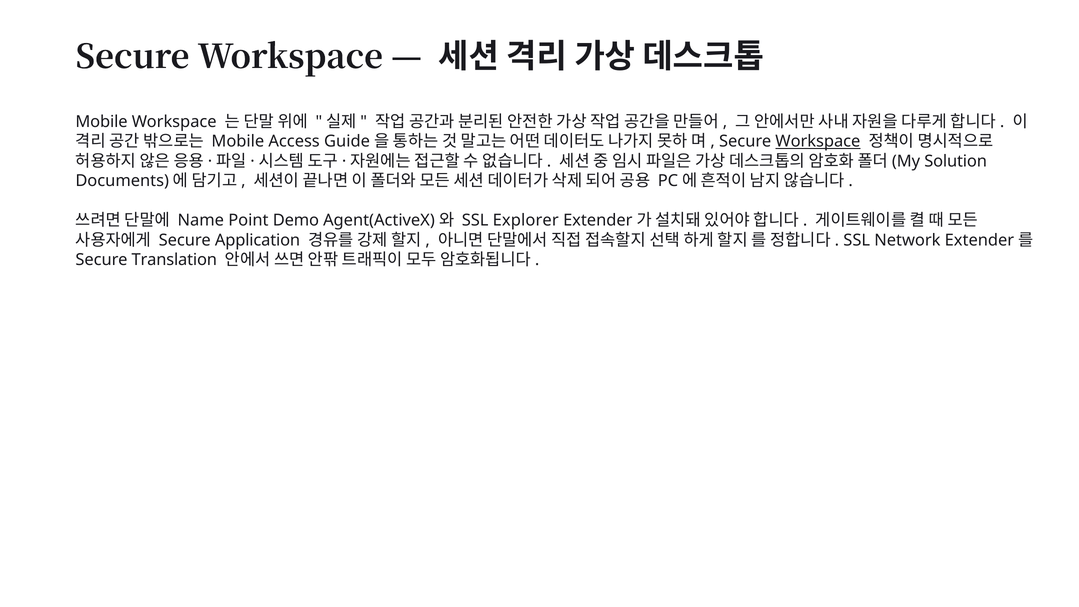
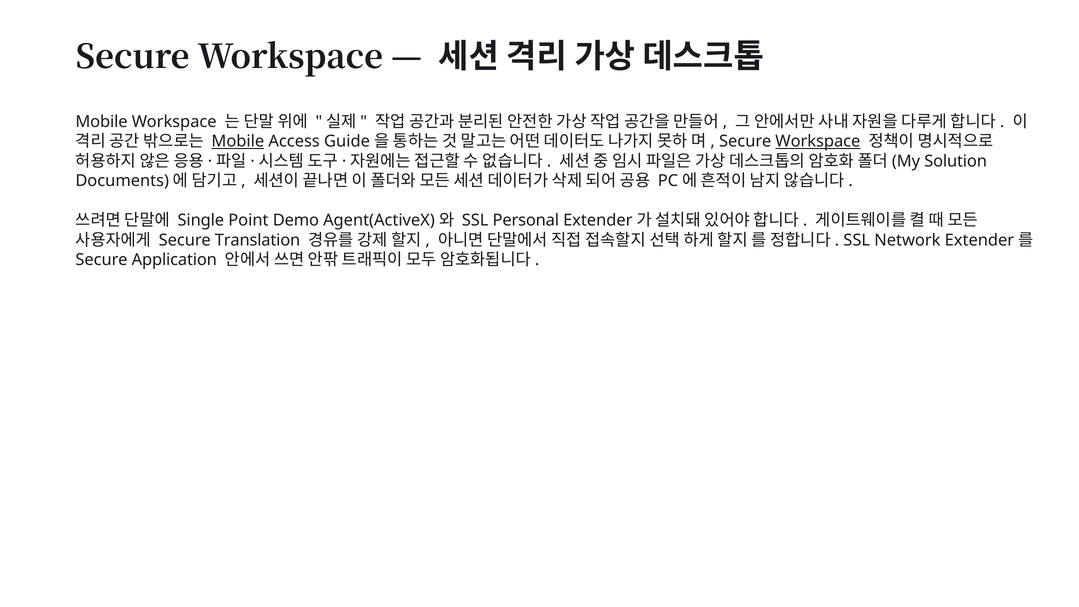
Mobile underline: none -> present (238, 141)
Name: Name -> Single (201, 220)
Explorer: Explorer -> Personal (526, 220)
Application: Application -> Translation (258, 240)
Translation: Translation -> Application (174, 260)
